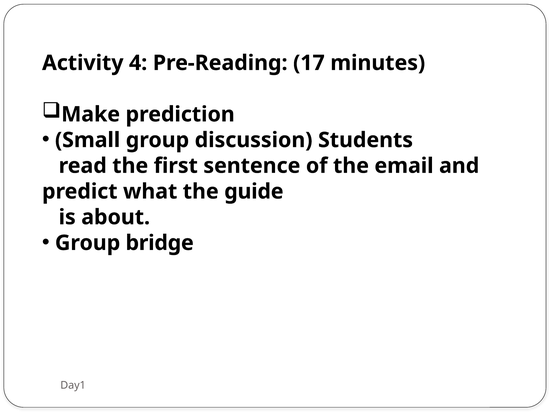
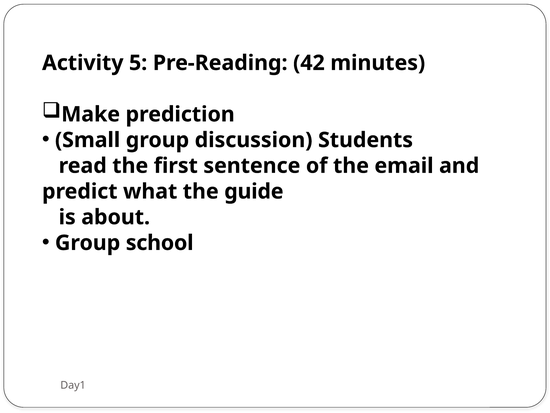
4: 4 -> 5 (138, 63)
17: 17 -> 42 (309, 63)
bridge: bridge -> school (160, 243)
